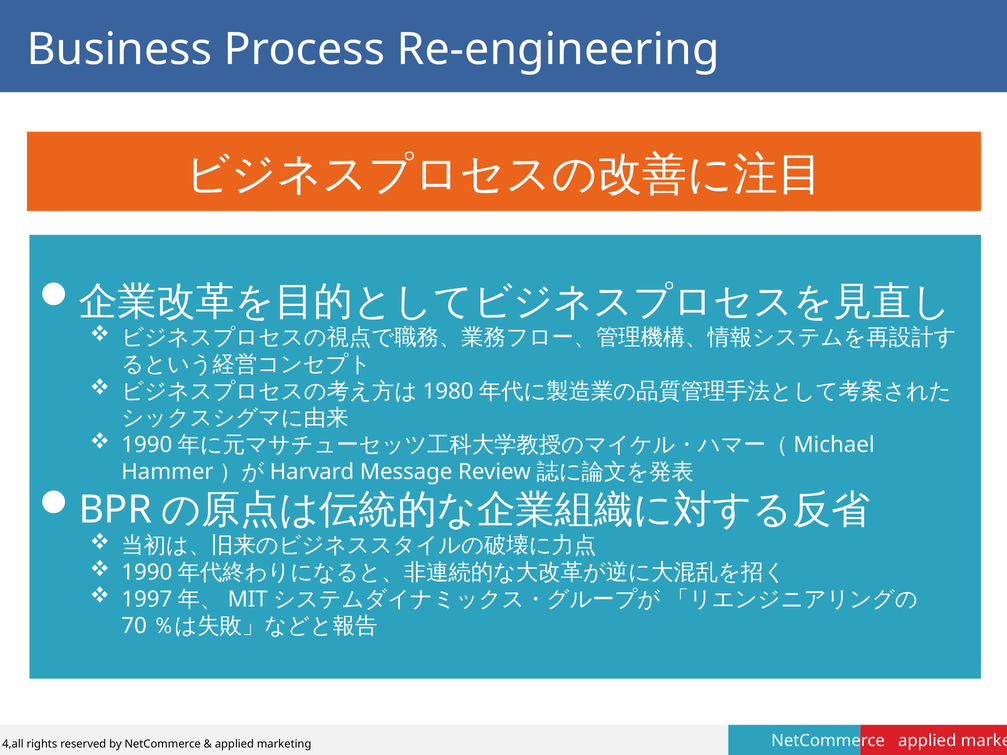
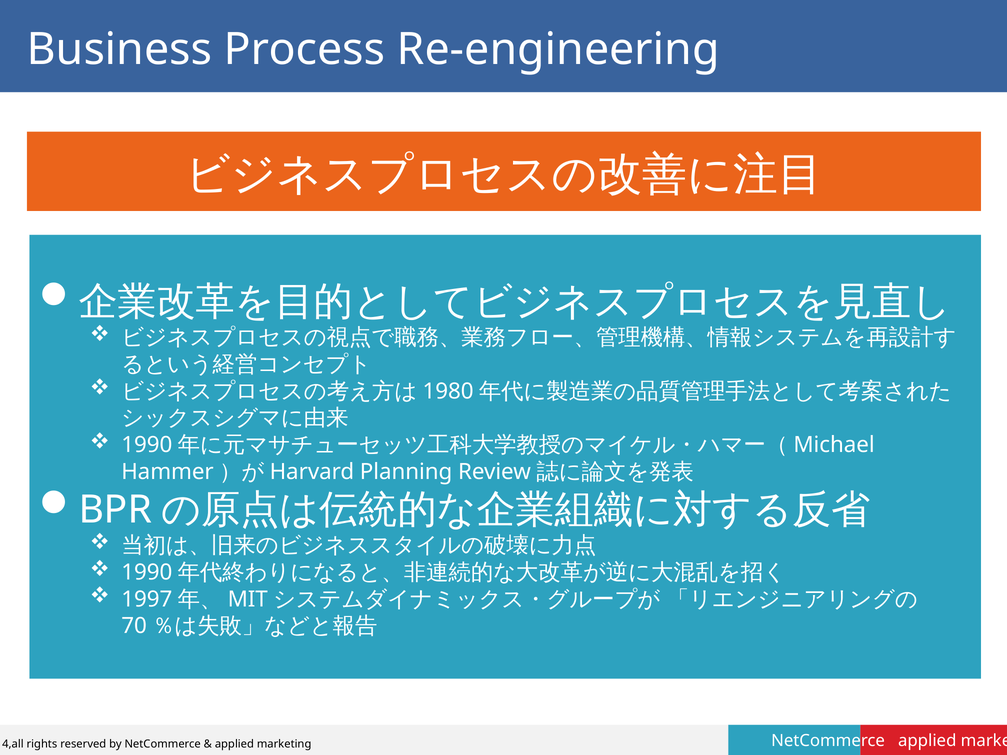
Message: Message -> Planning (406, 472)
